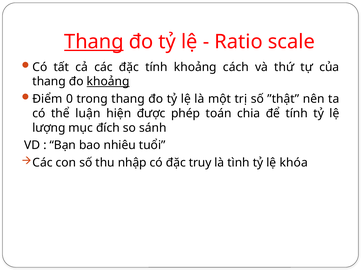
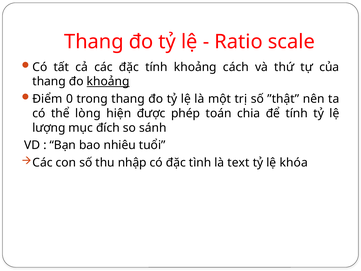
Thang underline: present -> none (94, 42)
luận: luận -> lòng (88, 113)
truy: truy -> tình (200, 162)
tình: tình -> text (238, 162)
